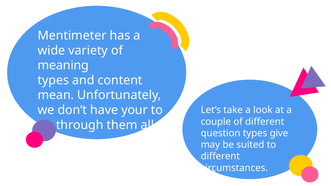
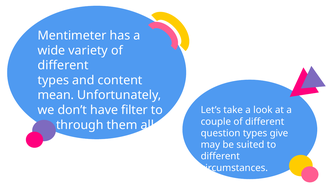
meaning: meaning -> different (63, 65)
your: your -> filter (134, 110)
